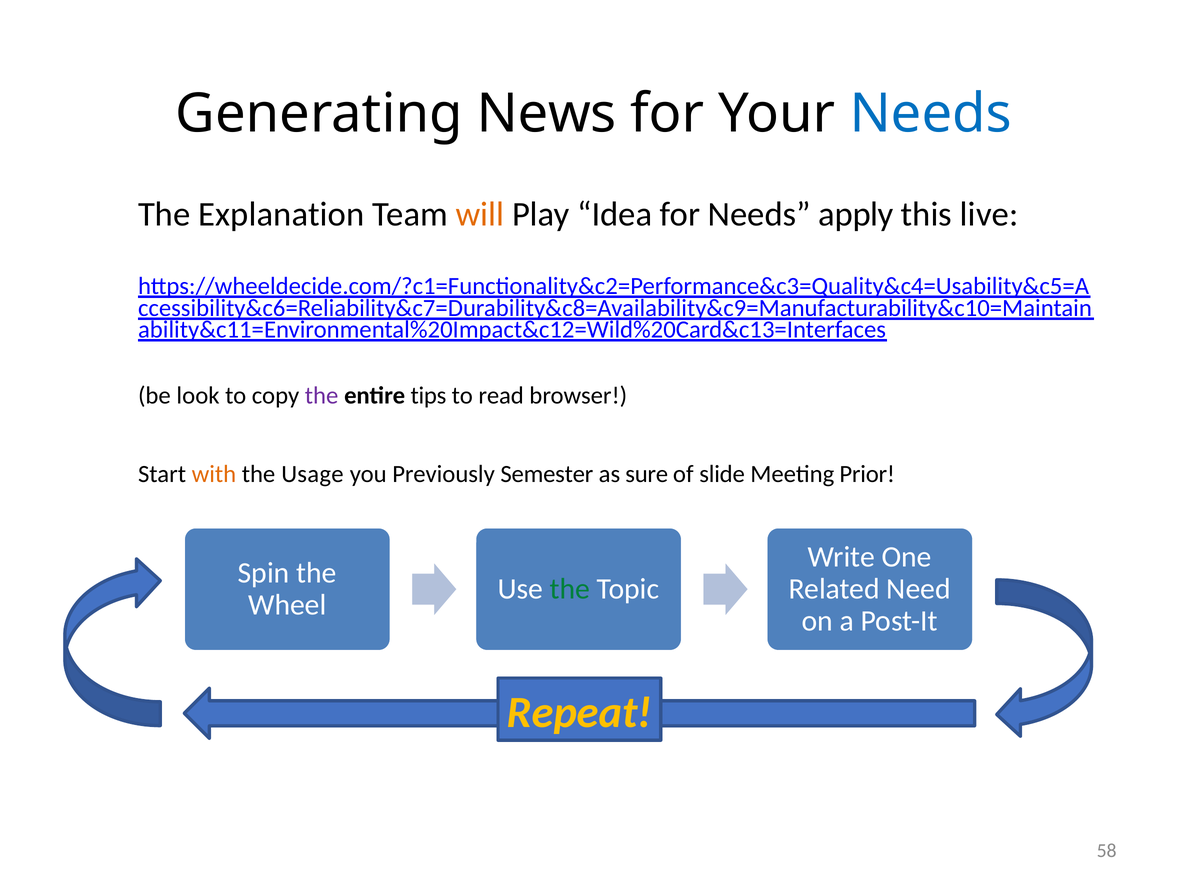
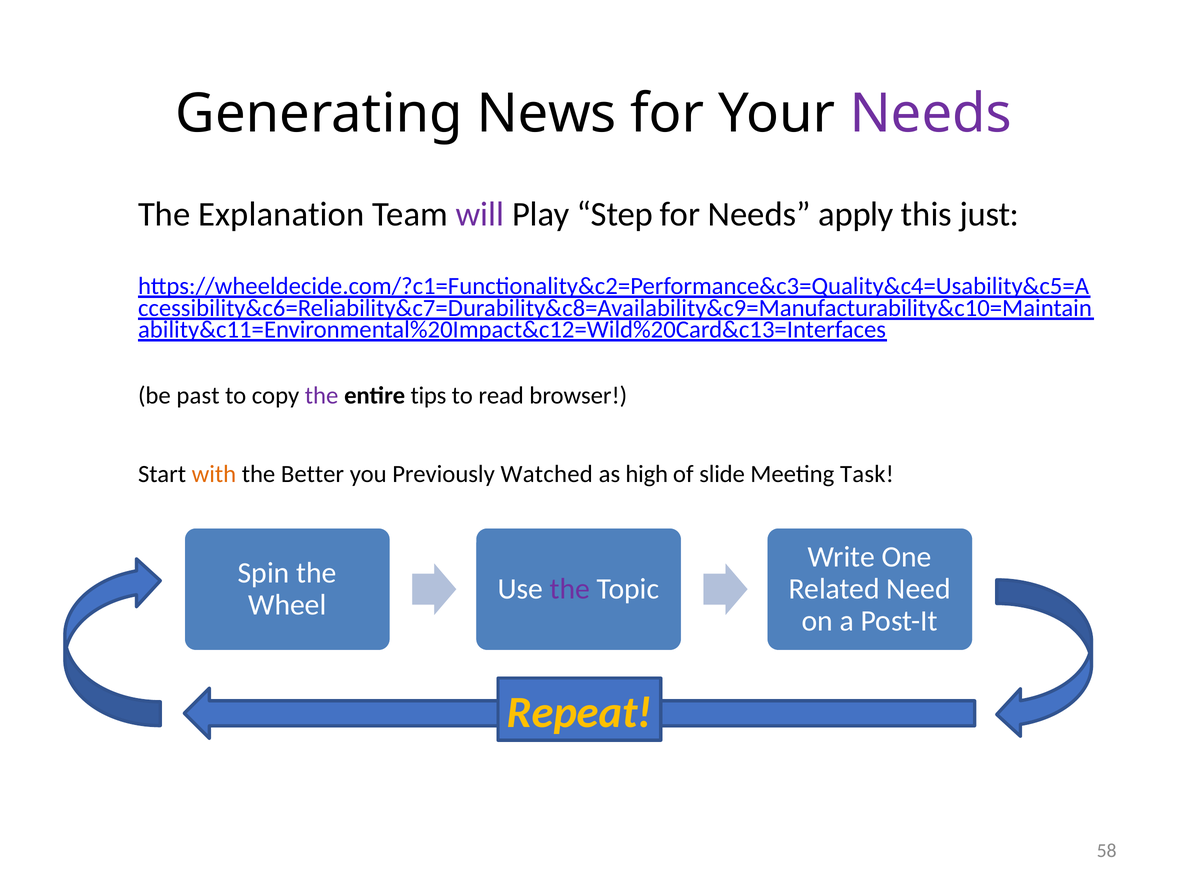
Needs colour: blue -> purple (931, 114)
will colour: orange -> purple (480, 214)
Idea: Idea -> Step (615, 214)
live: live -> just (989, 214)
look: look -> past (198, 396)
Usage: Usage -> Better (313, 474)
Semester: Semester -> Watched (547, 474)
sure: sure -> high (647, 474)
Prior: Prior -> Task (867, 474)
the colour: green -> purple (570, 589)
